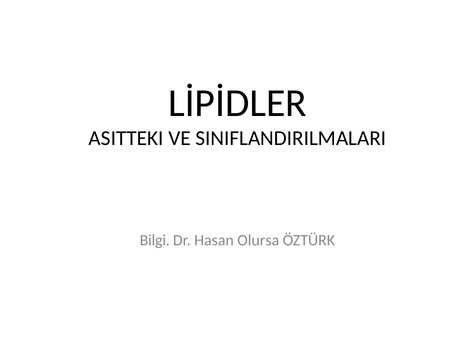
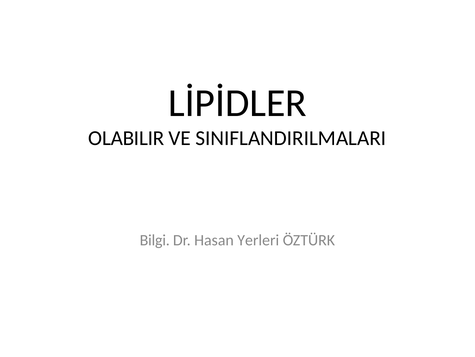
ASITTEKI: ASITTEKI -> OLABILIR (126, 138)
Olursa: Olursa -> Yerleri (258, 240)
